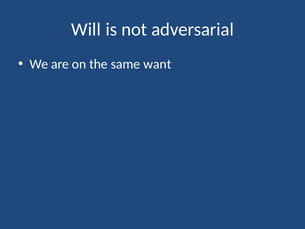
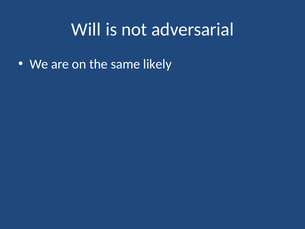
want: want -> likely (157, 64)
